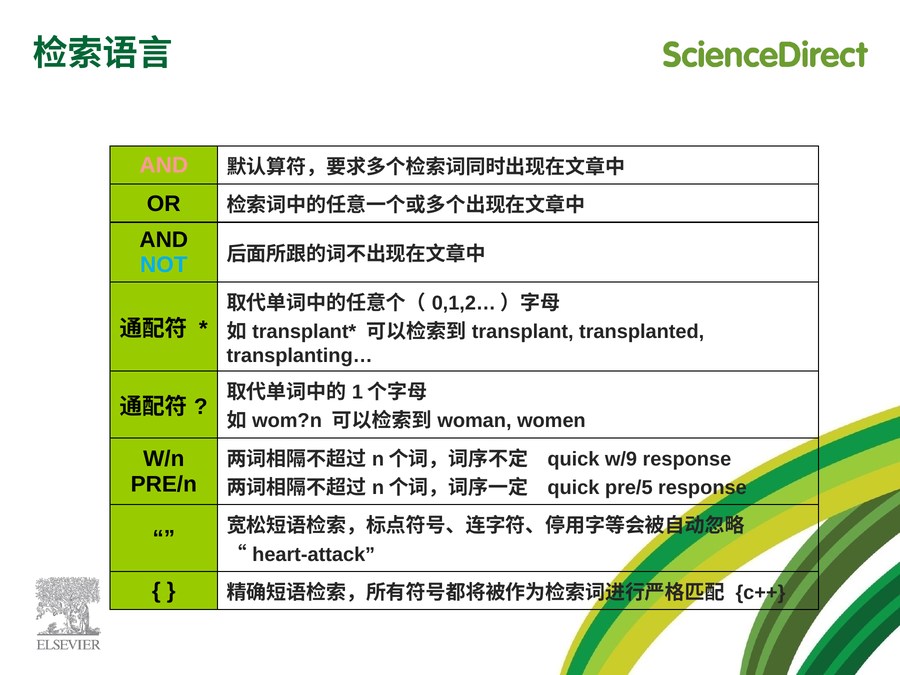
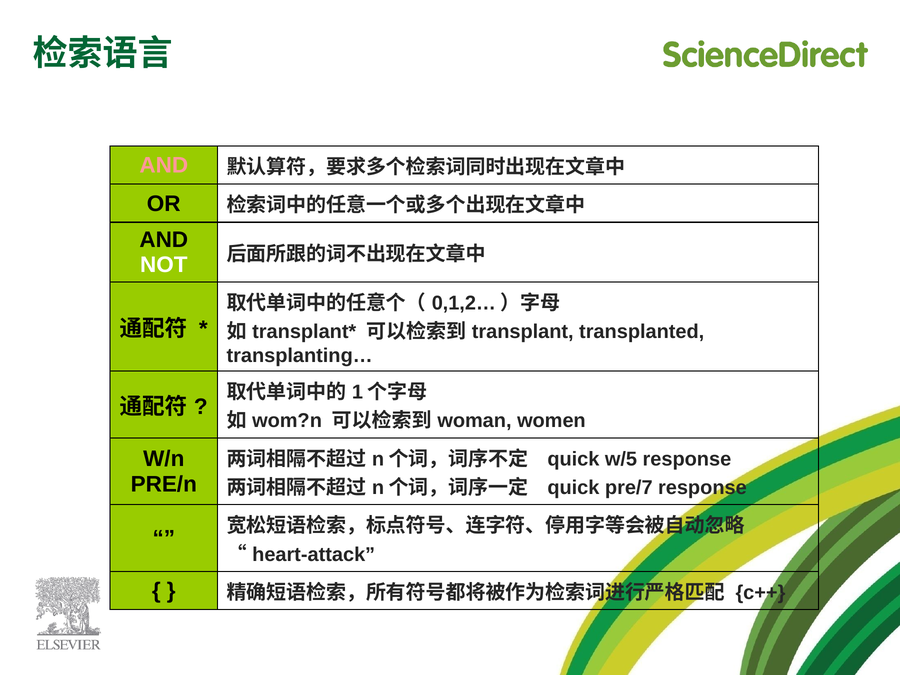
NOT colour: light blue -> white (164, 265)
w/9: w/9 -> w/5 (621, 459)
pre/5: pre/5 -> pre/7 (629, 488)
